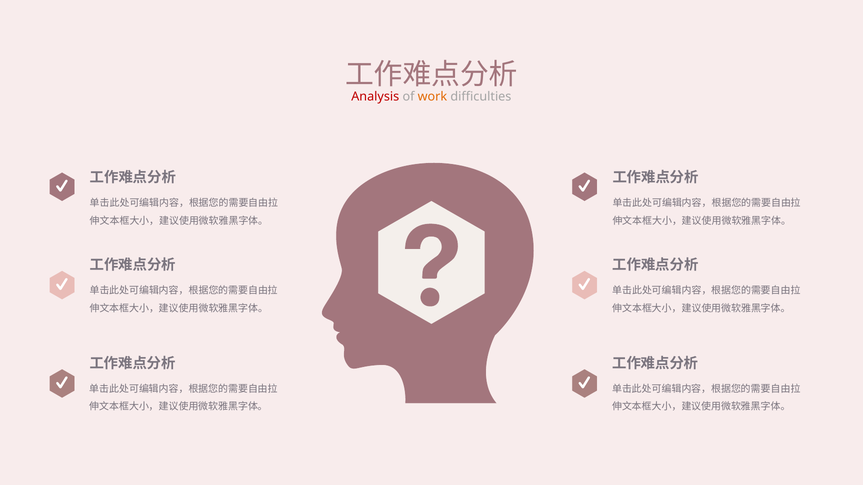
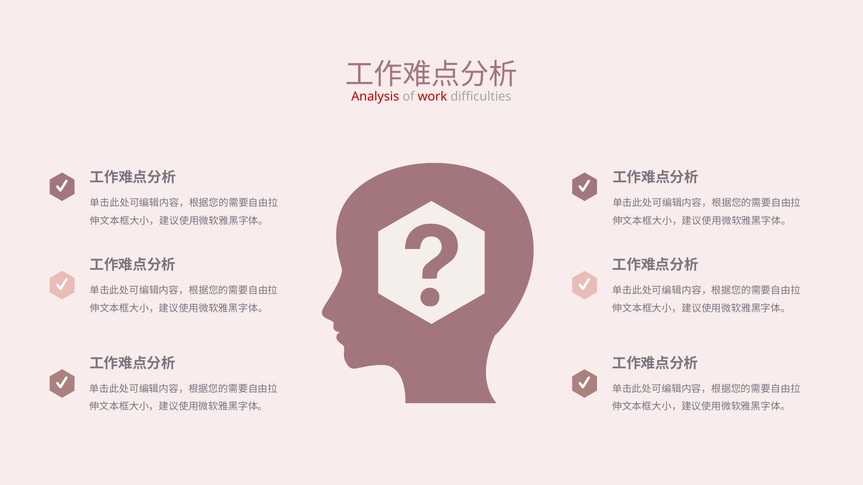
work colour: orange -> red (432, 97)
